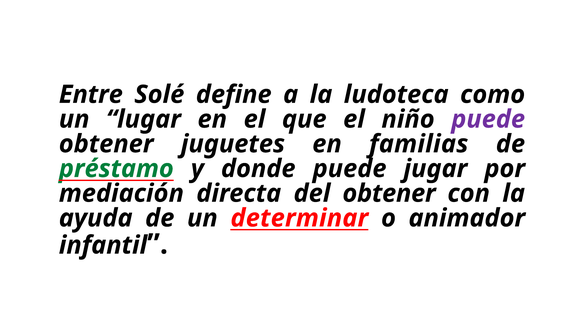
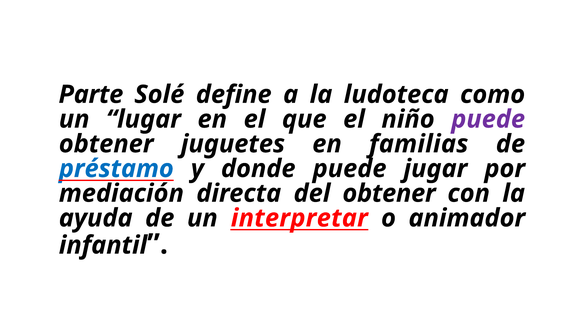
Entre: Entre -> Parte (91, 94)
préstamo colour: green -> blue (116, 169)
determinar: determinar -> interpretar (299, 218)
